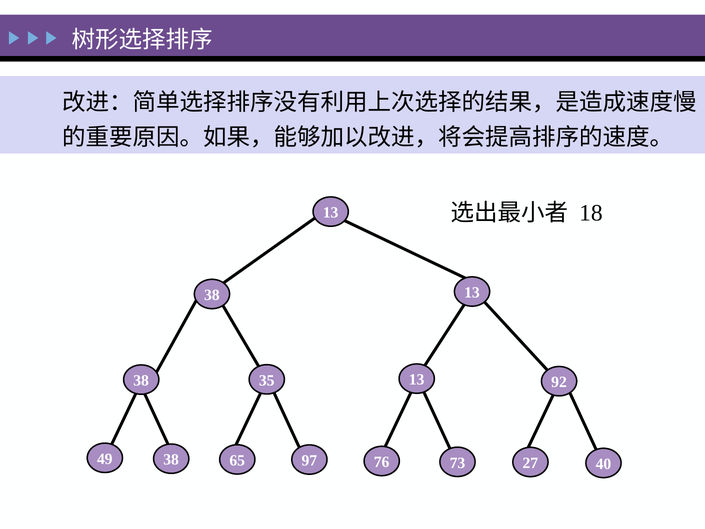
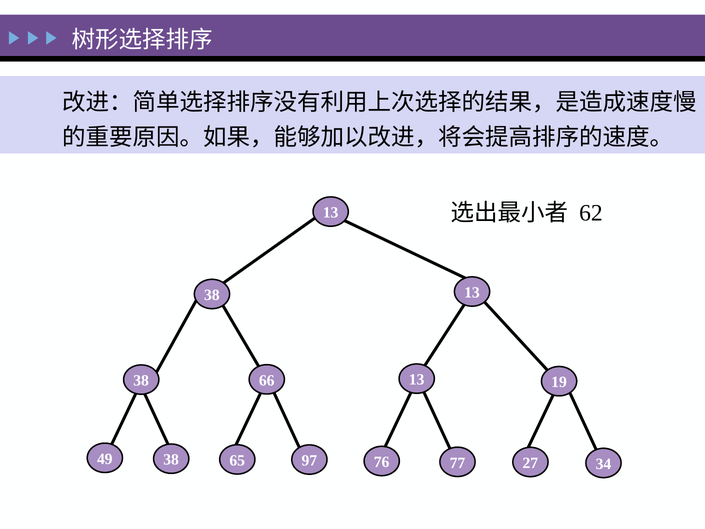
18: 18 -> 62 (591, 213)
35: 35 -> 66 (267, 380)
92: 92 -> 19 (559, 382)
40: 40 -> 34 (603, 464)
73: 73 -> 77 (457, 463)
